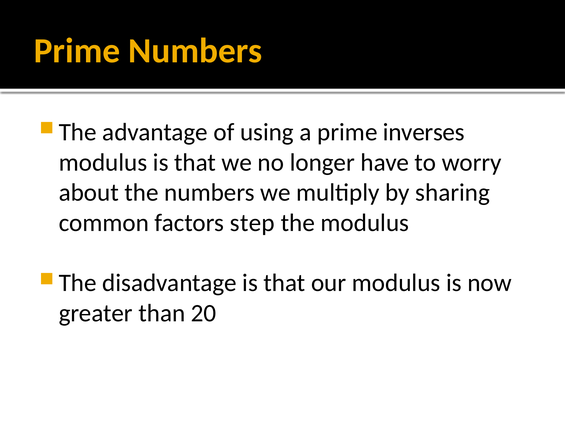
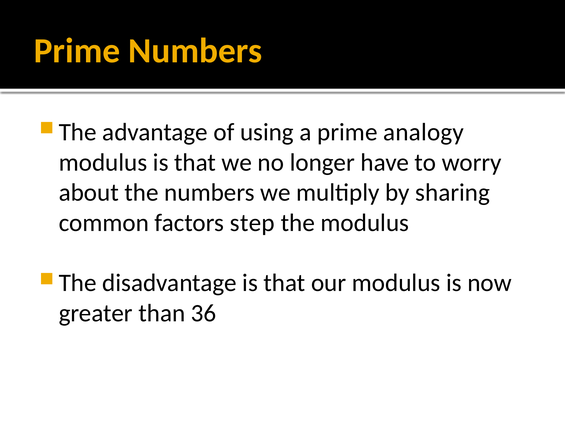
inverses: inverses -> analogy (424, 132)
20: 20 -> 36 (204, 313)
